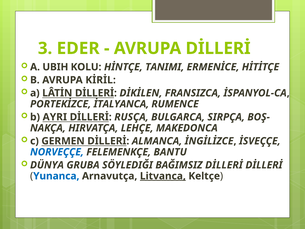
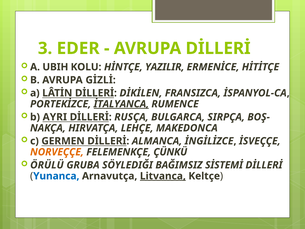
TANIMI: TANIMI -> YAZILIR (165, 67)
KİRİL: KİRİL -> GİZLİ (101, 80)
İTALYANCA underline: none -> present (121, 104)
NORVEÇÇE colour: blue -> orange (57, 152)
BANTU: BANTU -> ÇÜNKÜ (170, 152)
DÜNYA: DÜNYA -> ÖRÜLÜ (47, 165)
BAĞIMSIZ DİLLERİ: DİLLERİ -> SİSTEMİ (224, 165)
